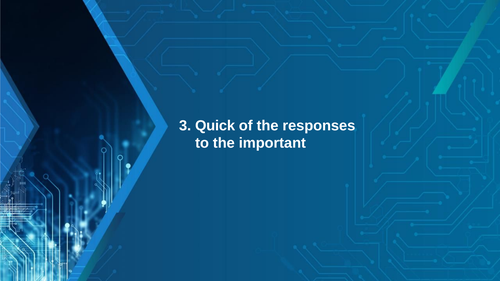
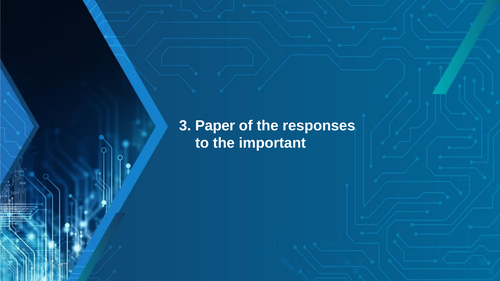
Quick: Quick -> Paper (215, 126)
